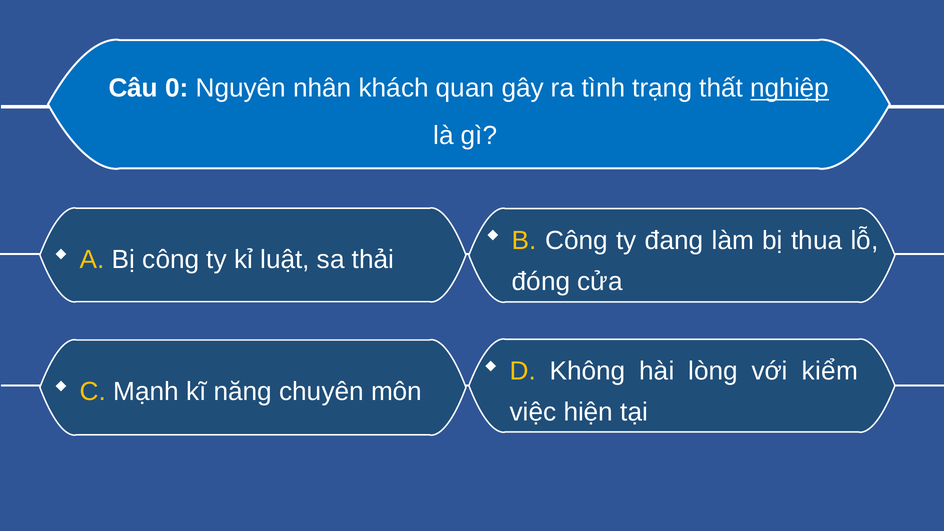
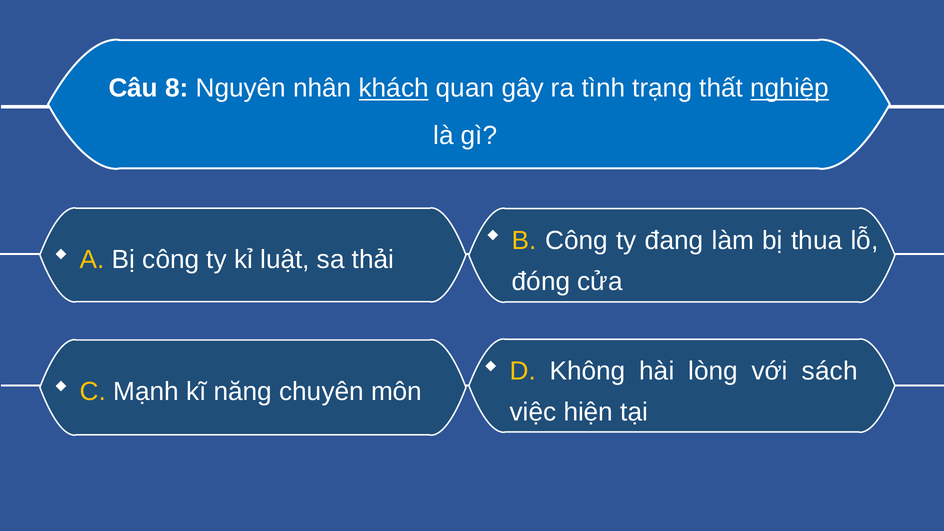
0: 0 -> 8 (177, 88)
khách underline: none -> present (394, 88)
kiểm: kiểm -> sách (830, 371)
